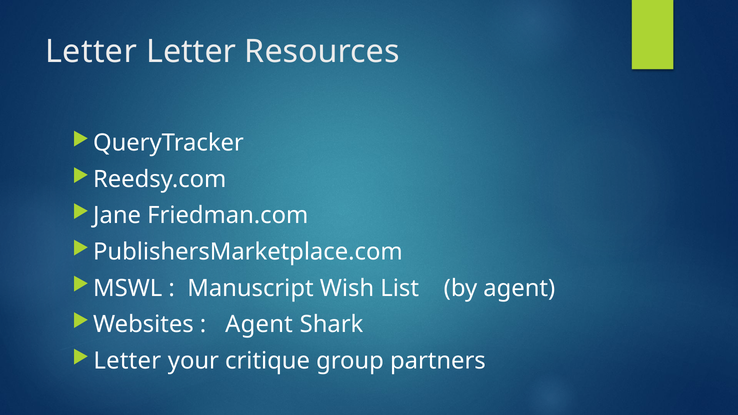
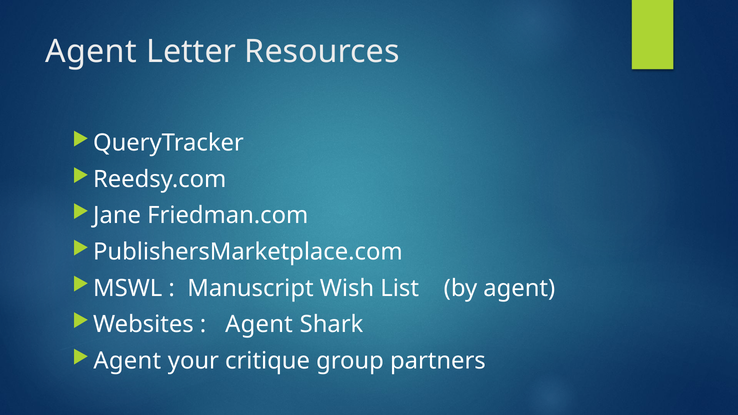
Letter: Letter -> Agent (91, 52)
Letter: Letter -> Agent (127, 361)
